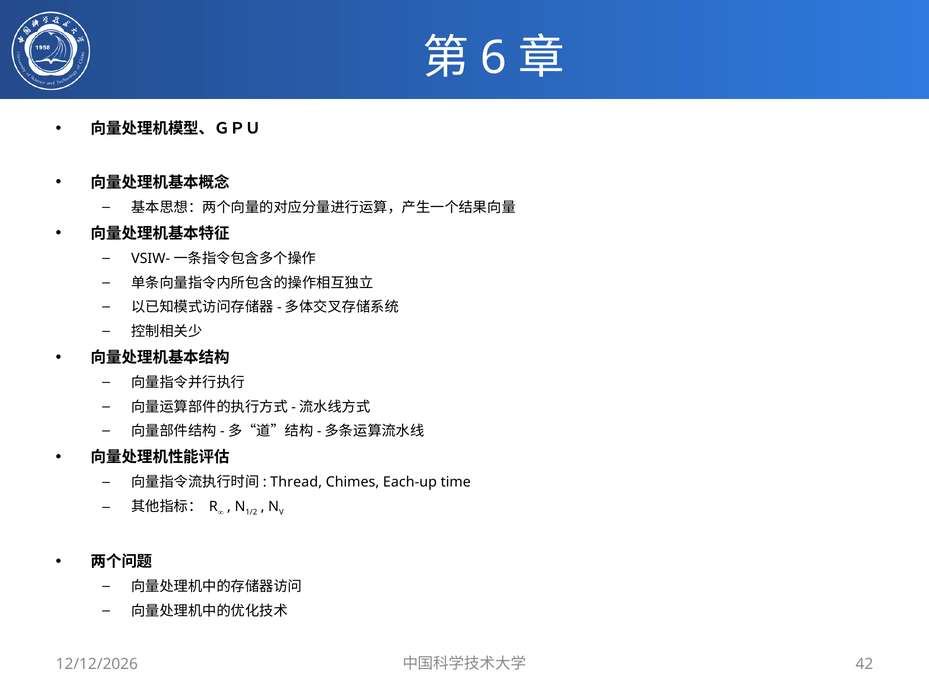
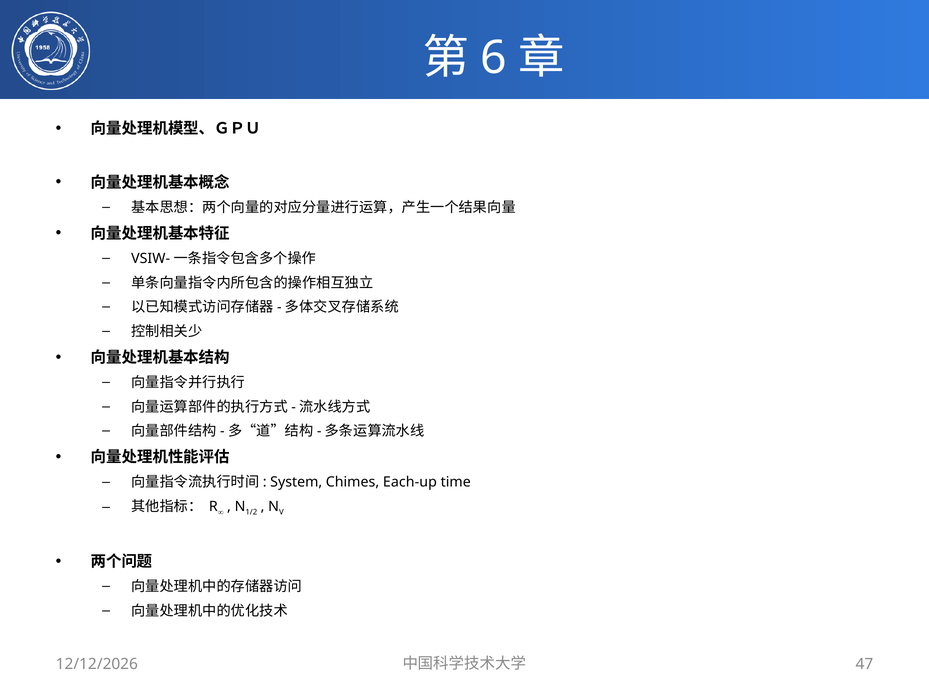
Thread: Thread -> System (296, 482)
42: 42 -> 47 (864, 664)
